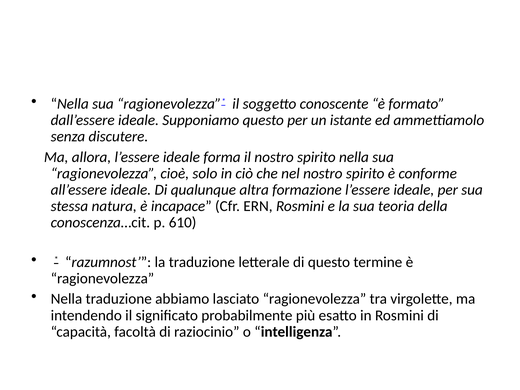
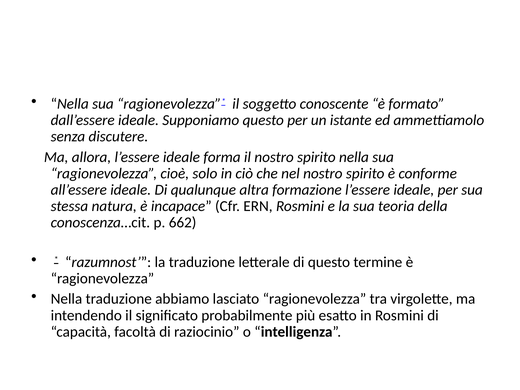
610: 610 -> 662 (183, 223)
